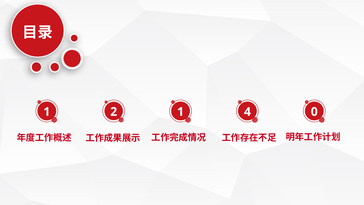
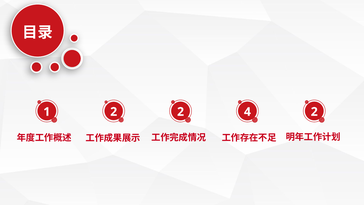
2 1: 1 -> 2 (181, 112)
4 0: 0 -> 2 (314, 112)
